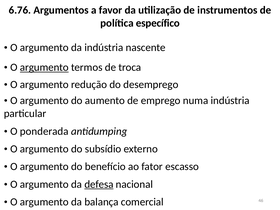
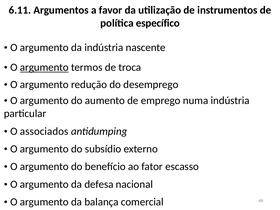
6.76: 6.76 -> 6.11 (20, 10)
ponderada: ponderada -> associados (44, 131)
defesa underline: present -> none (99, 184)
